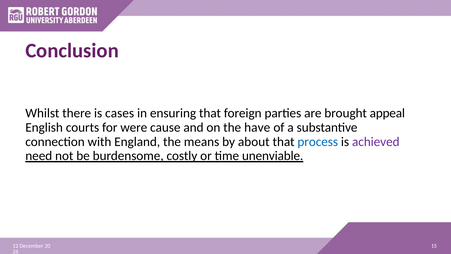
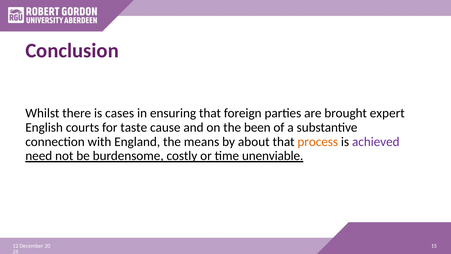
appeal: appeal -> expert (387, 113)
were: were -> taste (134, 127)
have: have -> been (257, 127)
process colour: blue -> orange (318, 142)
